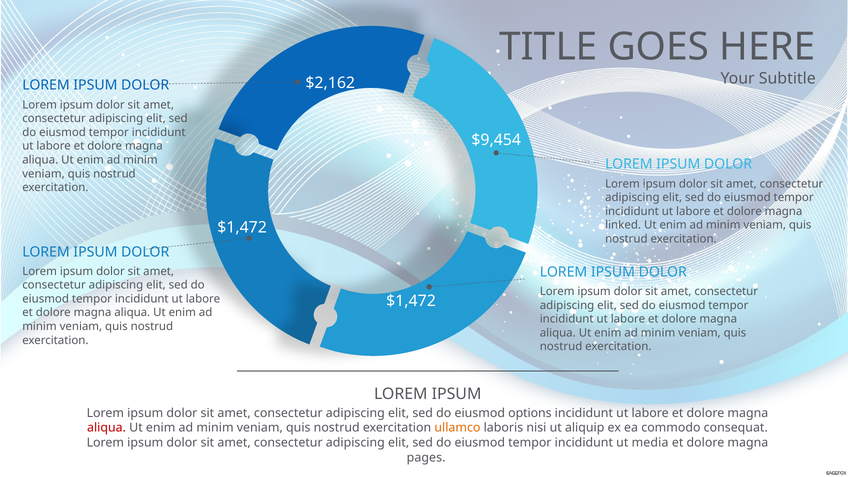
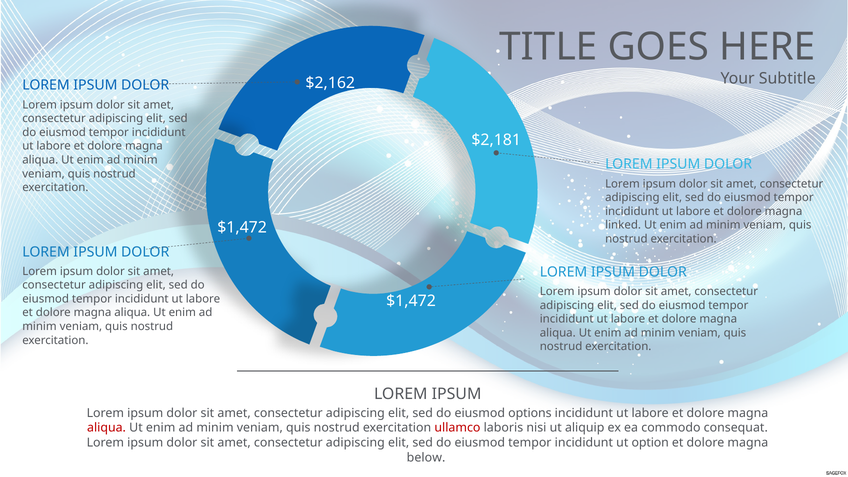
$9,454: $9,454 -> $2,181 (496, 140)
ullamco colour: orange -> red (457, 428)
media: media -> option (650, 443)
pages: pages -> below (426, 458)
